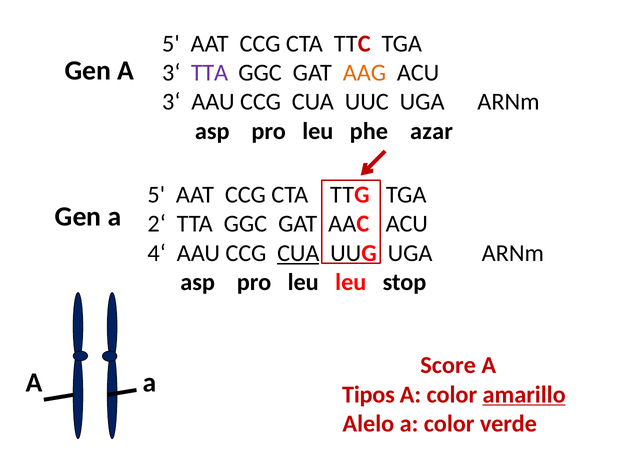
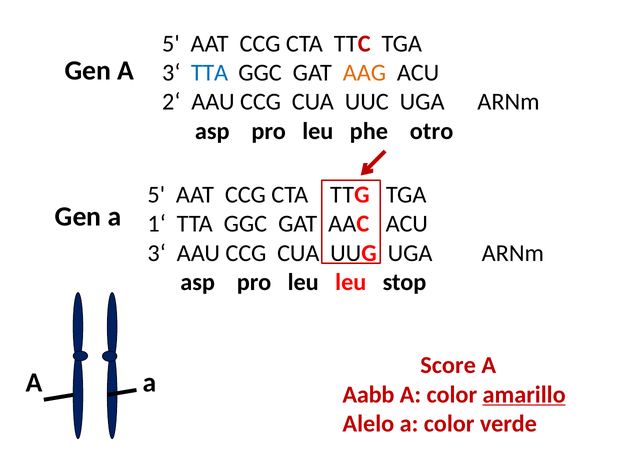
TTA colour: purple -> blue (209, 73)
3‘: 3‘ -> 2‘ (171, 102)
azar: azar -> otro (432, 131)
2‘: 2‘ -> 1‘ (157, 224)
4‘: 4‘ -> 3‘ (157, 253)
CUA underline: present -> none (298, 253)
Tipos: Tipos -> Aabb (368, 395)
